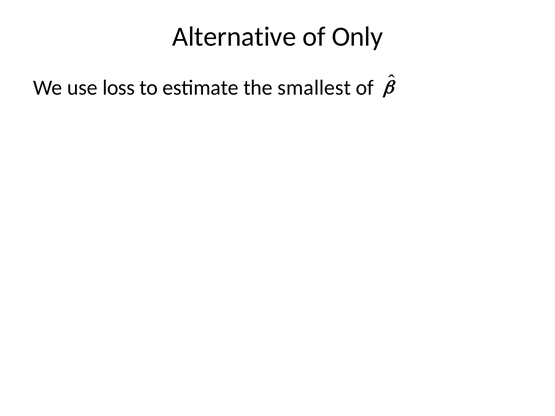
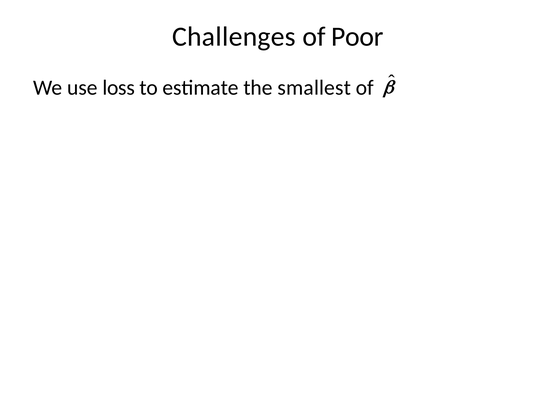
Alternative: Alternative -> Challenges (234, 37)
Only: Only -> Poor (357, 37)
